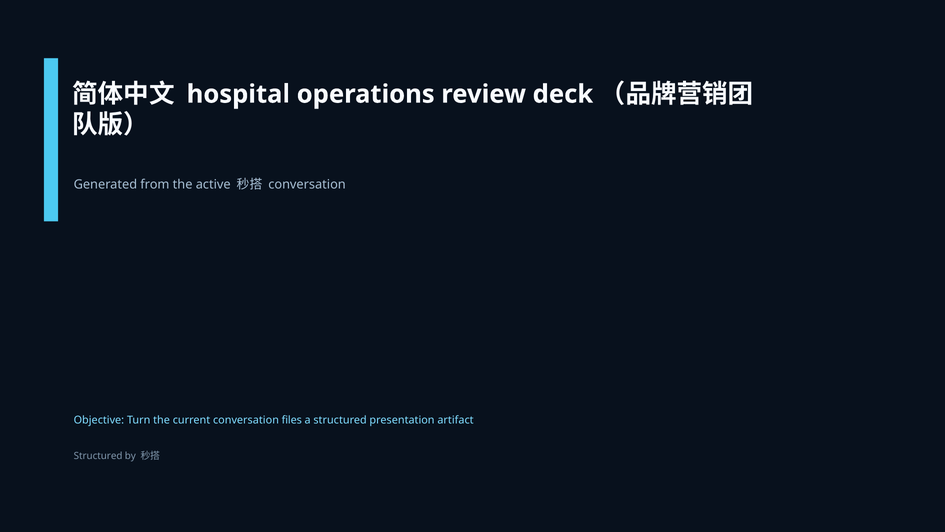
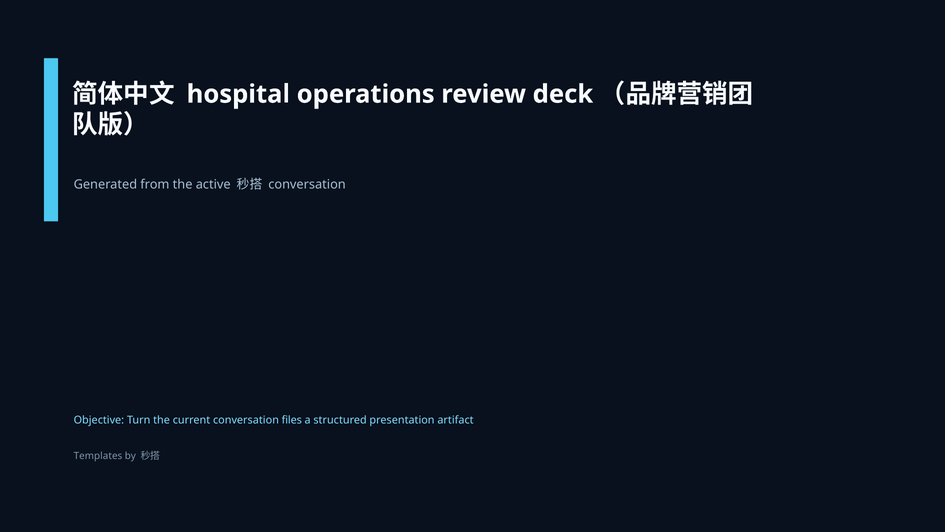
Structured: Structured -> Templates (98, 456)
